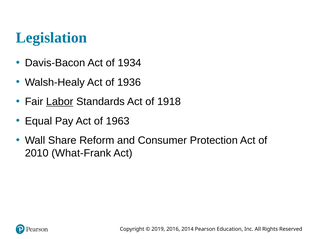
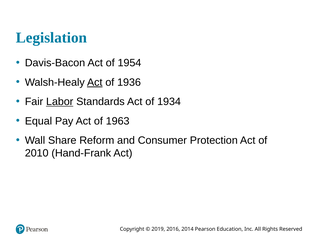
1934: 1934 -> 1954 (129, 63)
Act underline: none -> present (95, 82)
1918: 1918 -> 1934 (169, 102)
What-Frank: What-Frank -> Hand-Frank (81, 153)
